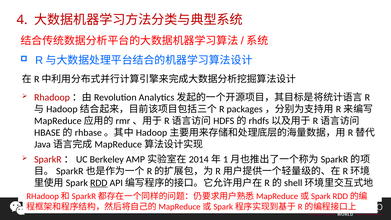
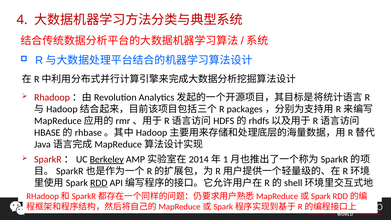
Berkeley underline: none -> present (107, 159)
